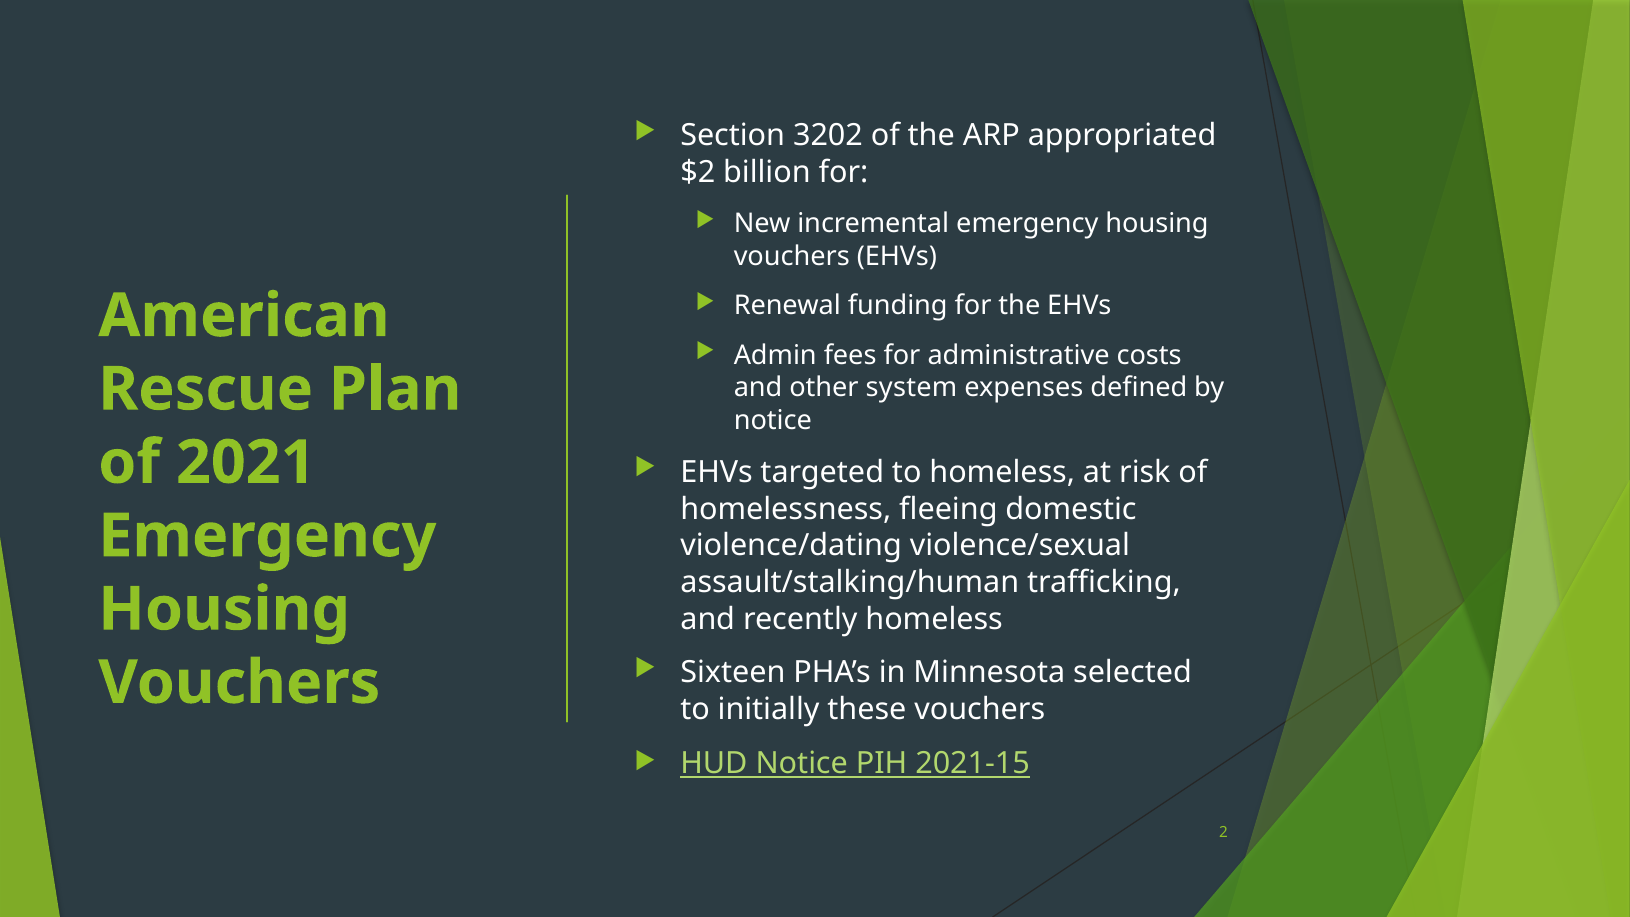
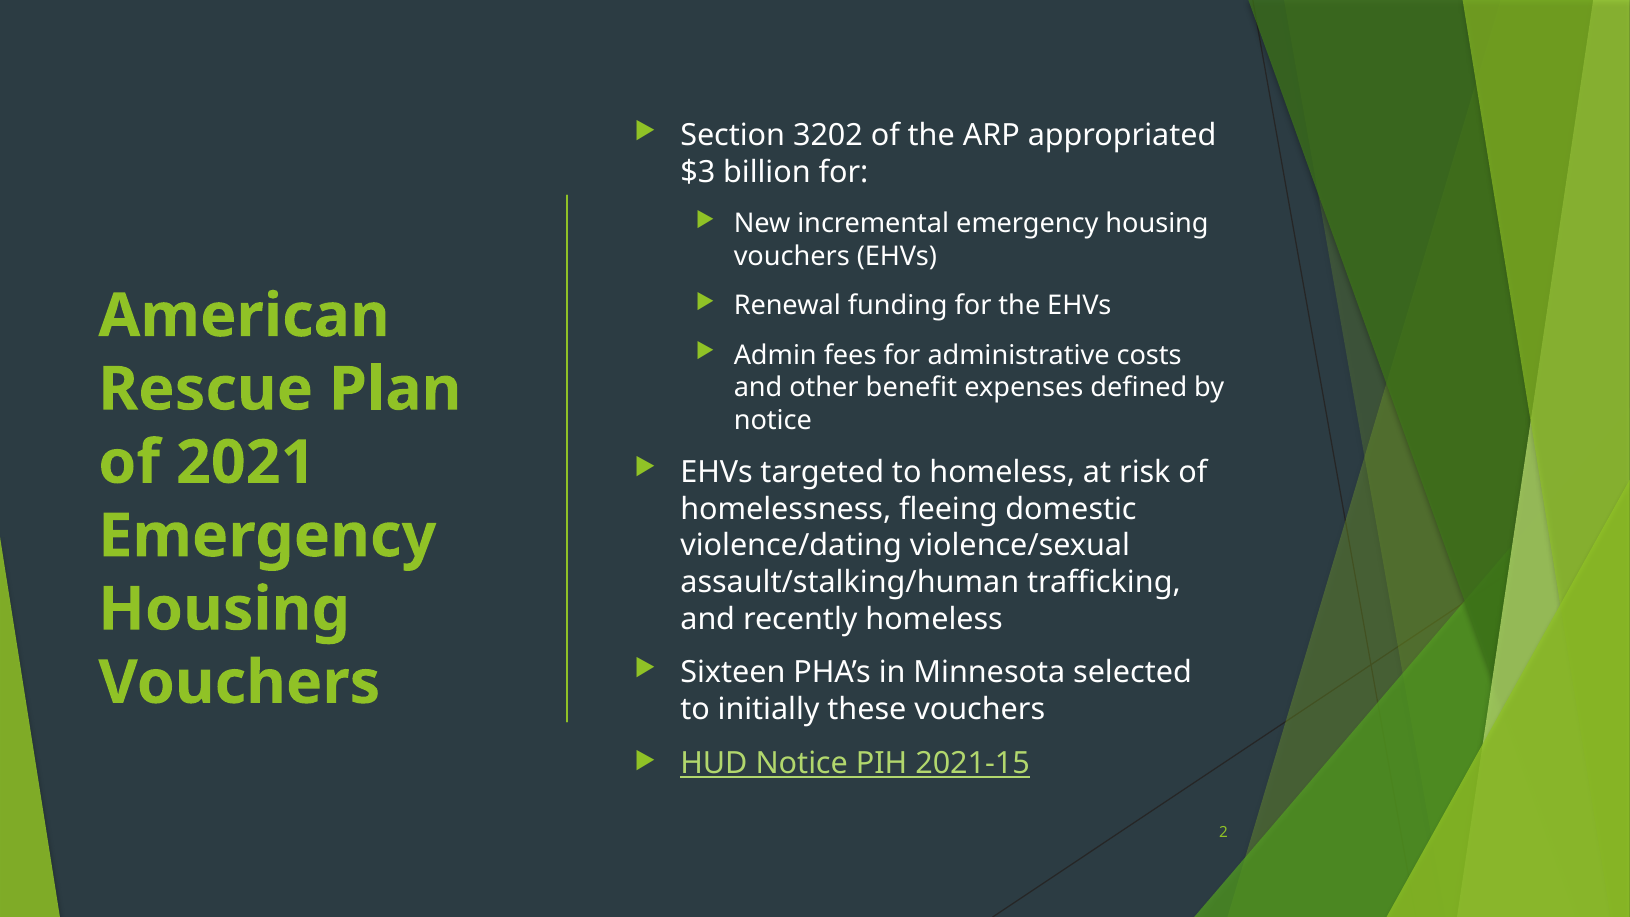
$2: $2 -> $3 (698, 172)
system: system -> benefit (911, 388)
